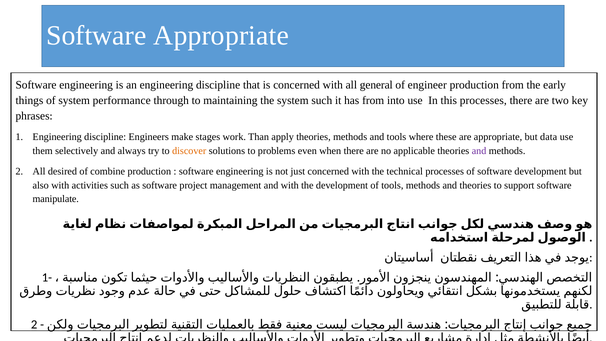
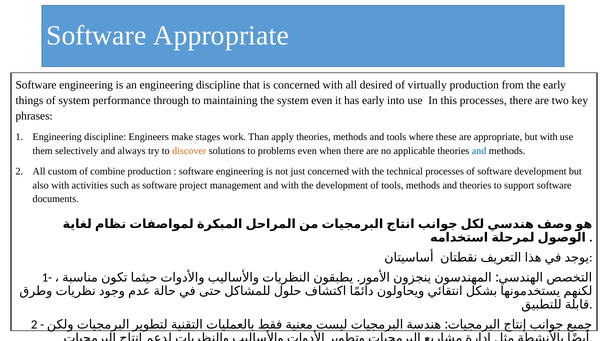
general: general -> desired (376, 85)
engineer: engineer -> virtually (427, 85)
system such: such -> even (322, 100)
has from: from -> early (373, 100)
but data: data -> with (549, 137)
and colour: purple -> blue (479, 151)
desired: desired -> custom (62, 171)
manipulate: manipulate -> documents (56, 199)
